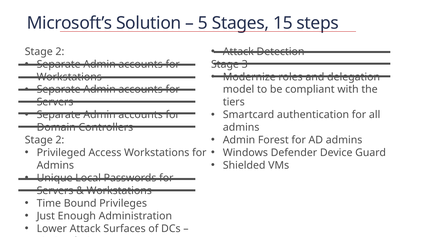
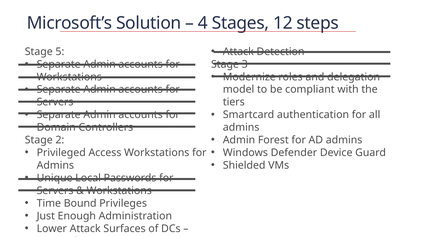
5: 5 -> 4 (203, 23)
15: 15 -> 12 (283, 23)
2: 2 -> 5 (60, 52)
